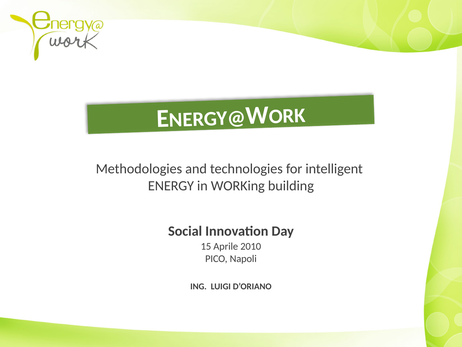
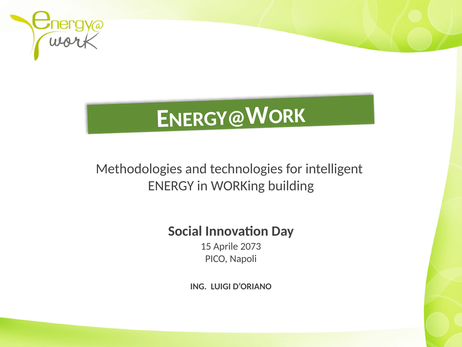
2010: 2010 -> 2073 (251, 246)
